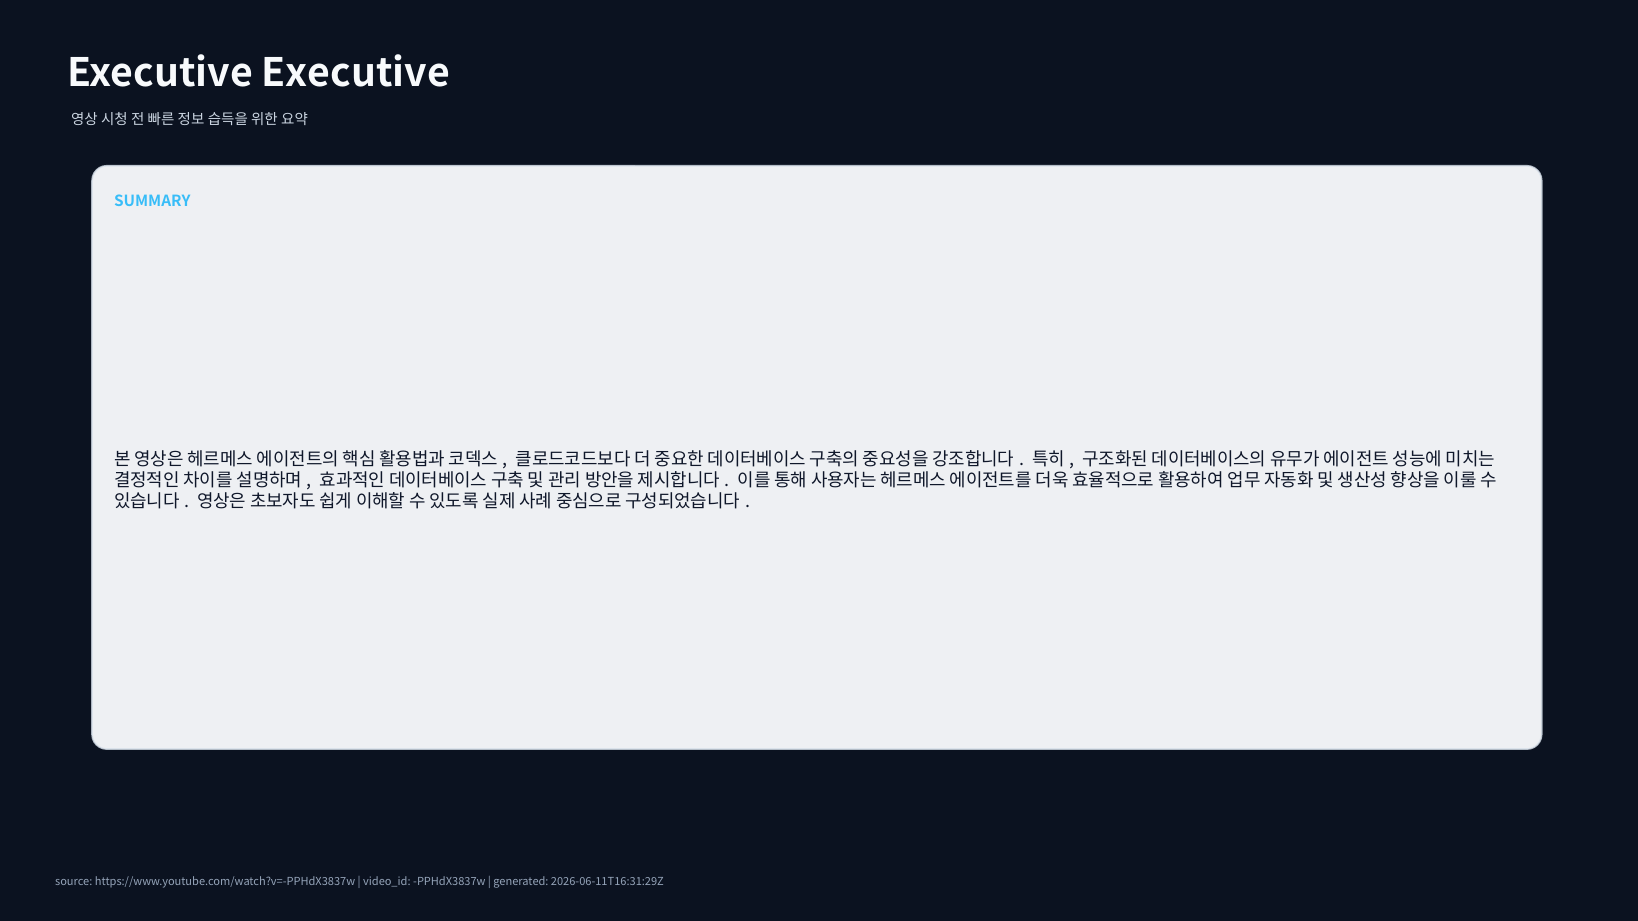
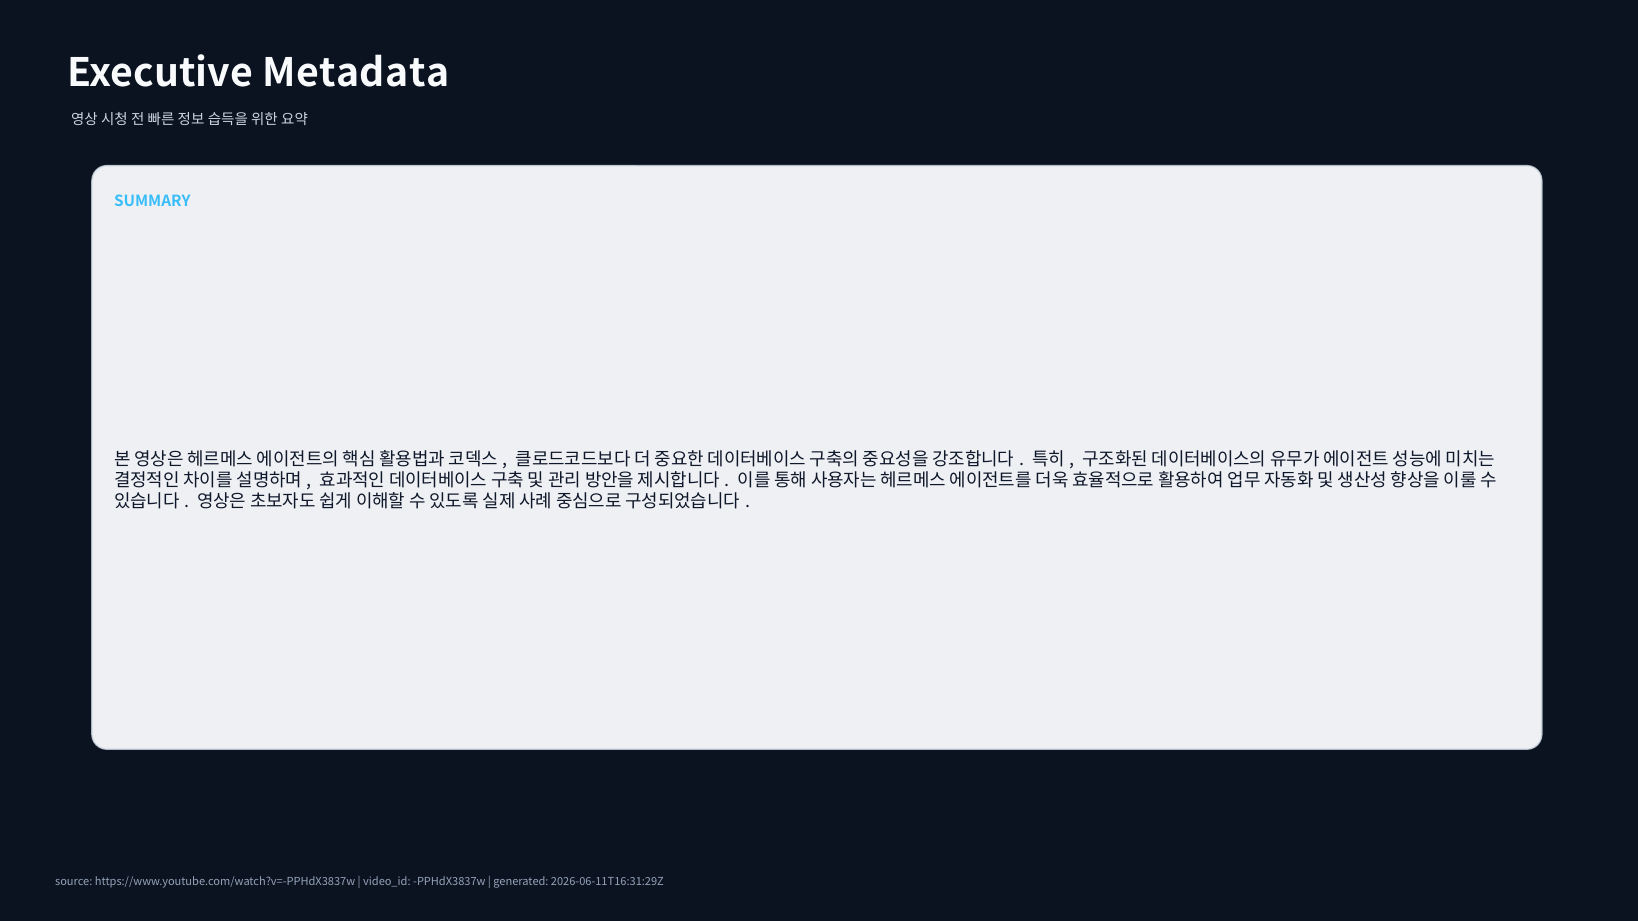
Executive Executive: Executive -> Metadata (356, 73)
